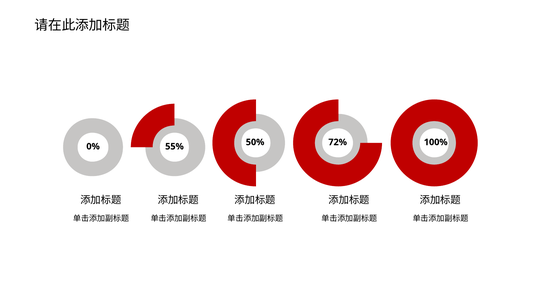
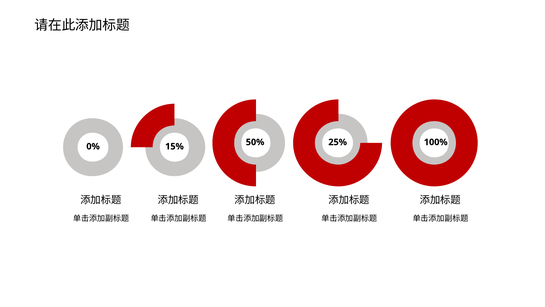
72%: 72% -> 25% (338, 142)
55%: 55% -> 15% (174, 146)
